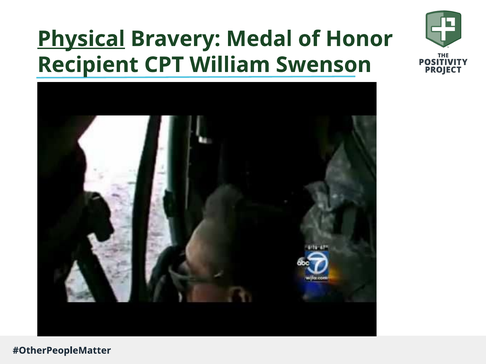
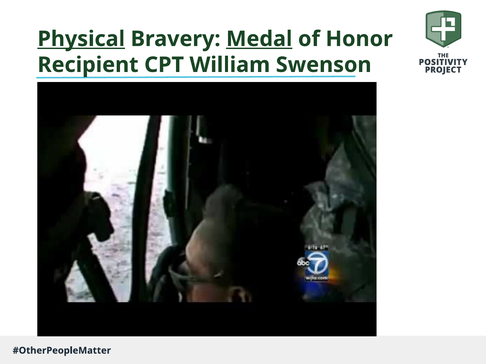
Medal underline: none -> present (259, 39)
